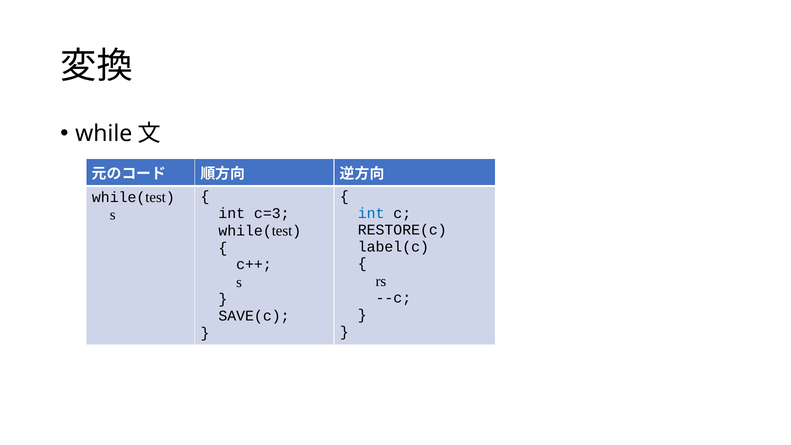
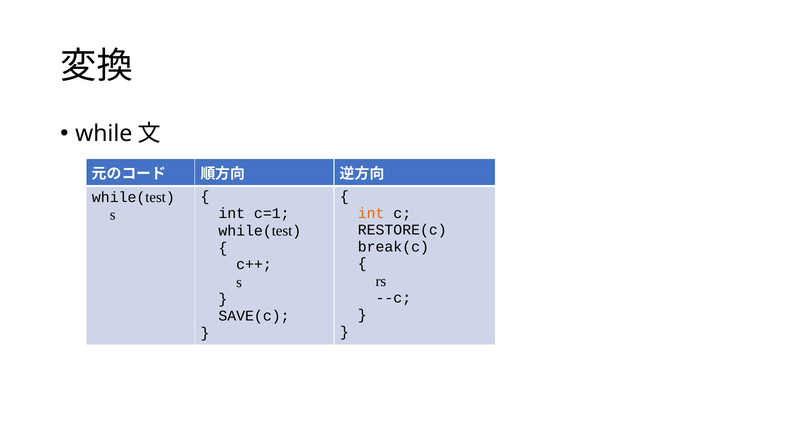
c=3: c=3 -> c=1 (272, 213)
int colour: blue -> orange (371, 213)
label(c: label(c -> break(c (393, 247)
